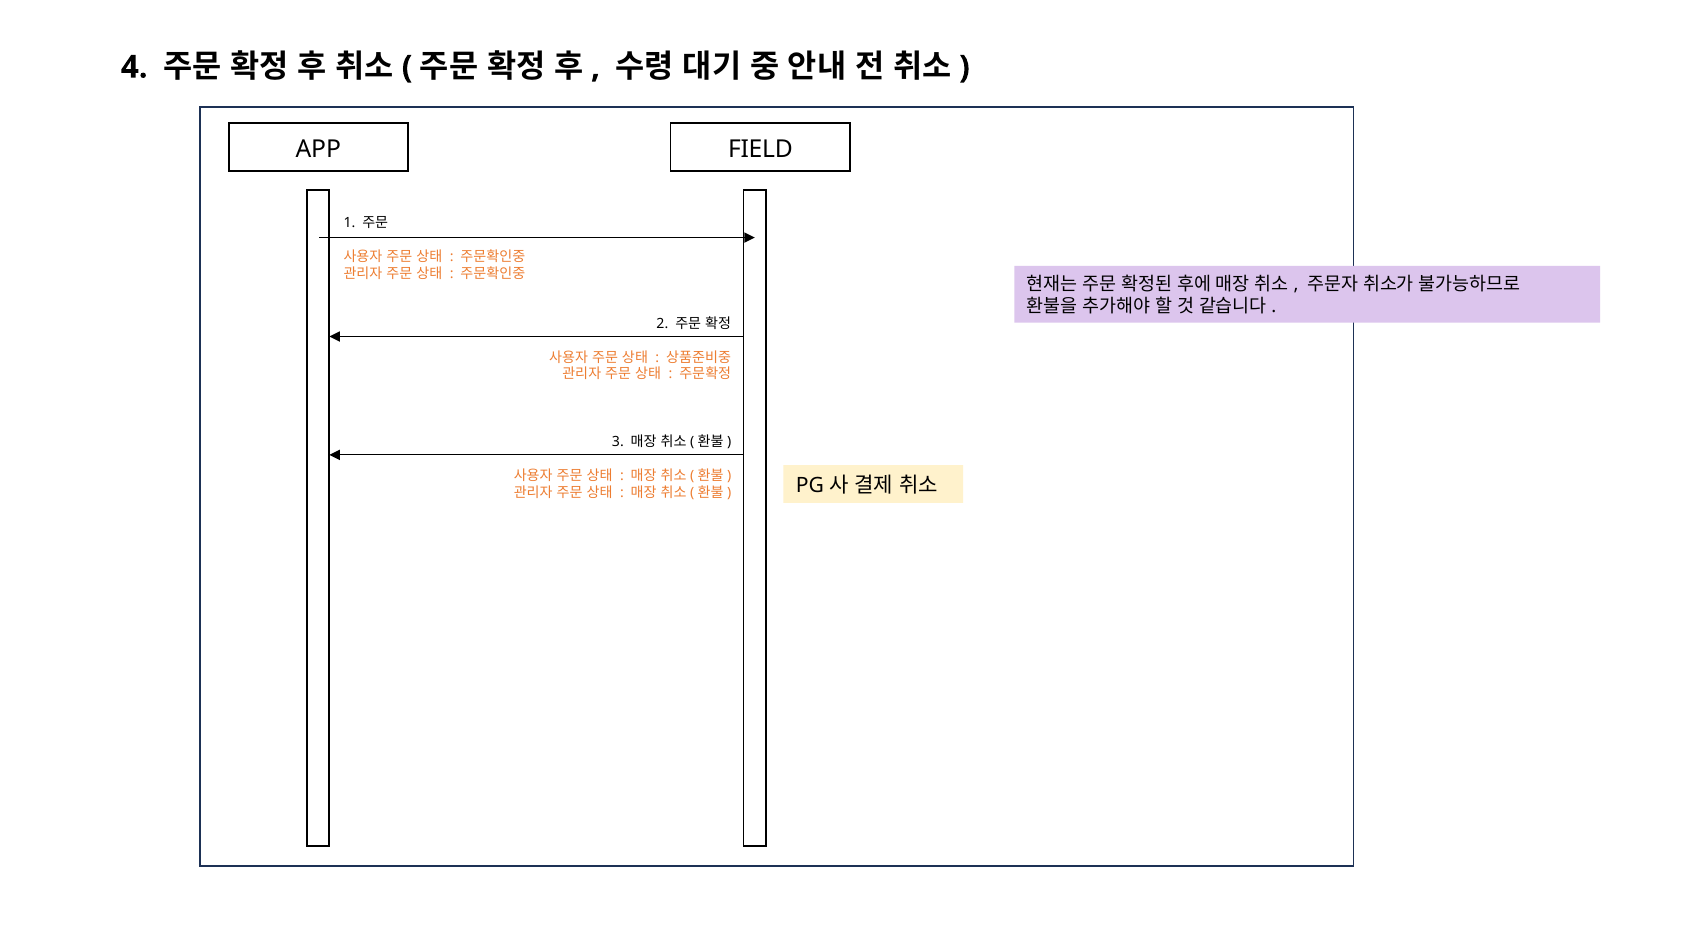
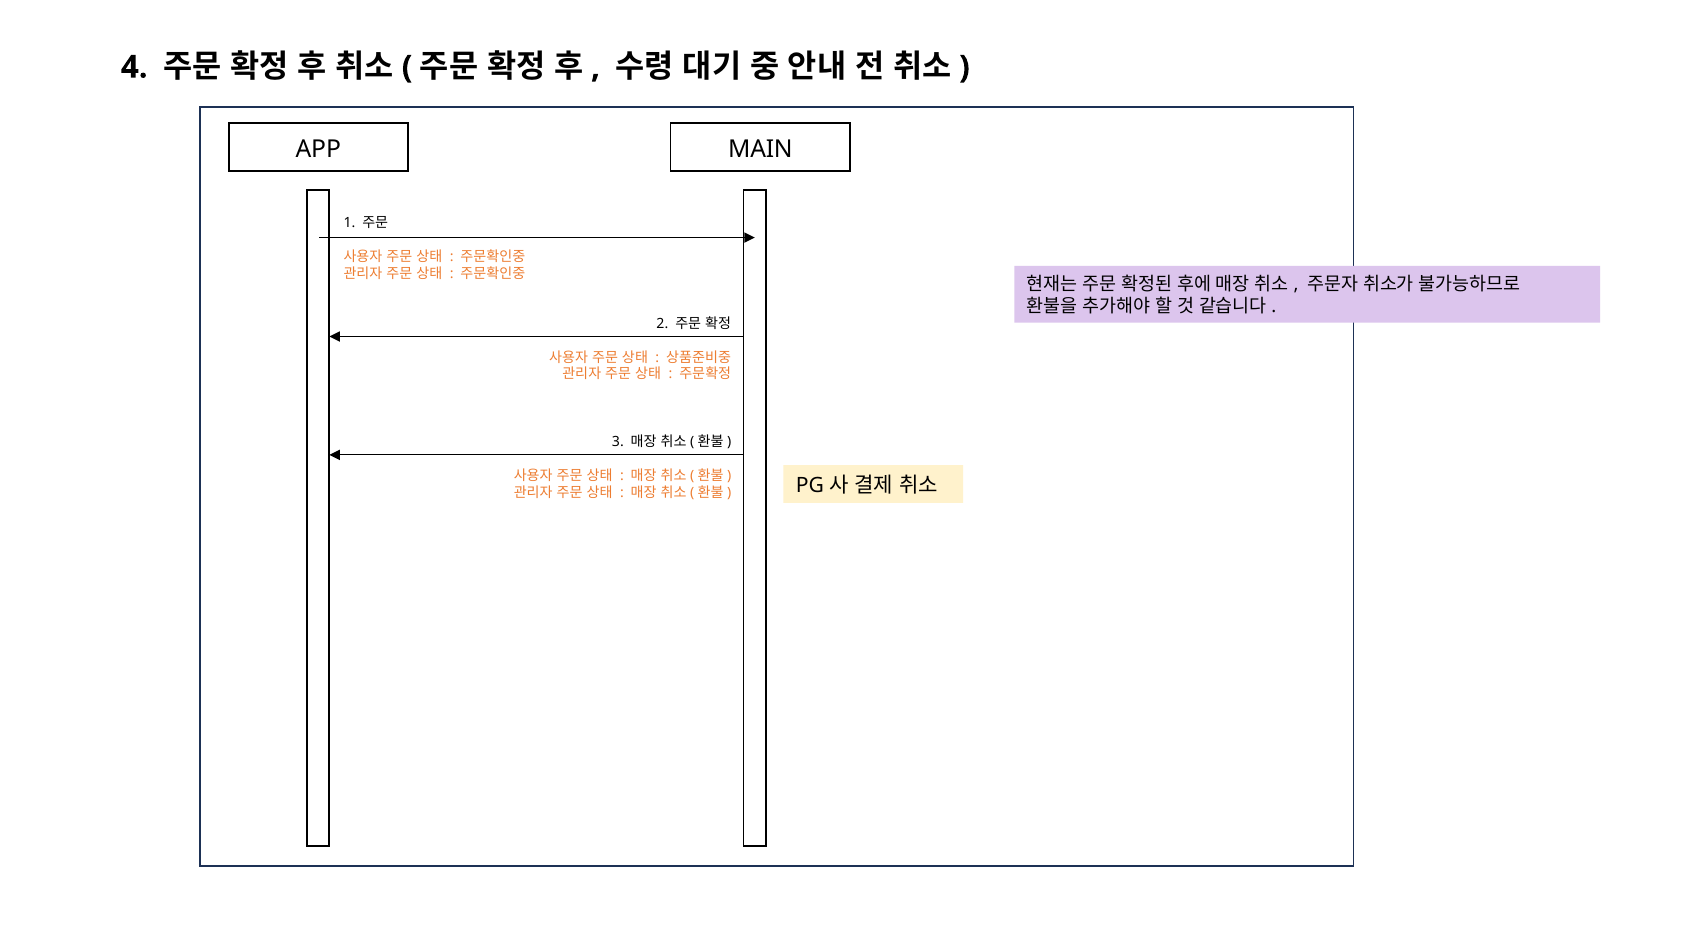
FIELD: FIELD -> MAIN (760, 149)
